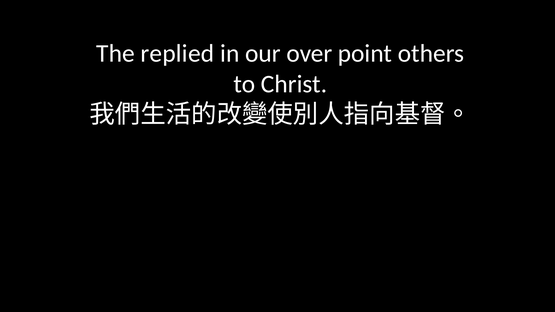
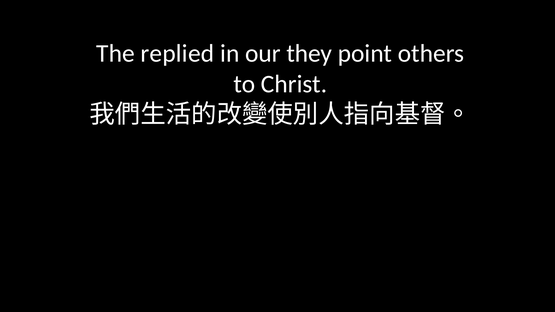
over: over -> they (309, 54)
